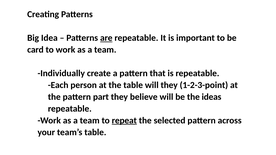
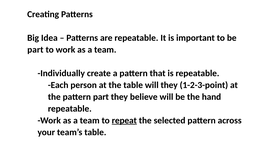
are underline: present -> none (106, 38)
card: card -> part (35, 50)
ideas: ideas -> hand (211, 97)
